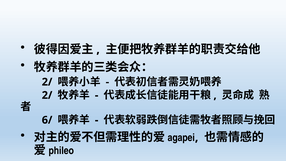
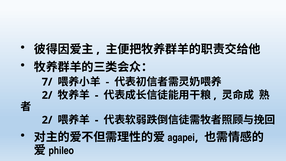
2/: 2/ -> 7/ (47, 82)
6/: 6/ -> 2/ (47, 120)
